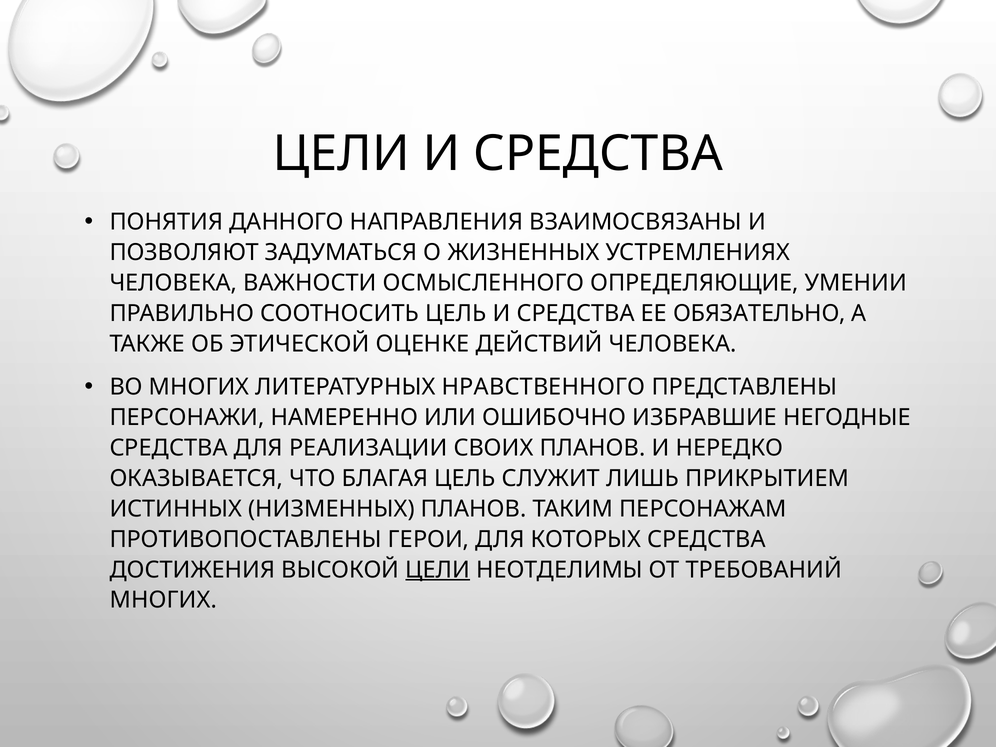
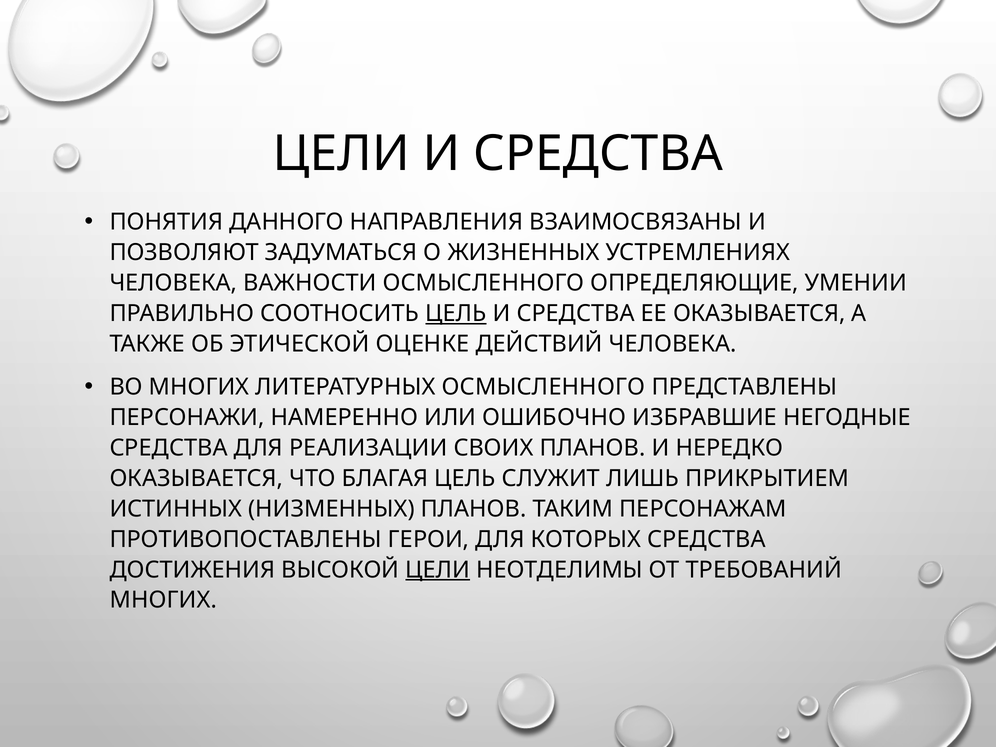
ЦЕЛЬ underline: none -> present (456, 314)
ЕЕ ОБЯЗАТЕЛЬНО: ОБЯЗАТЕЛЬНО -> ОКАЗЫВАЕТСЯ (759, 314)
ЛИТЕРАТУРНЫХ НРАВСТВЕННОГО: НРАВСТВЕННОГО -> ОСМЫСЛЕННОГО (544, 387)
